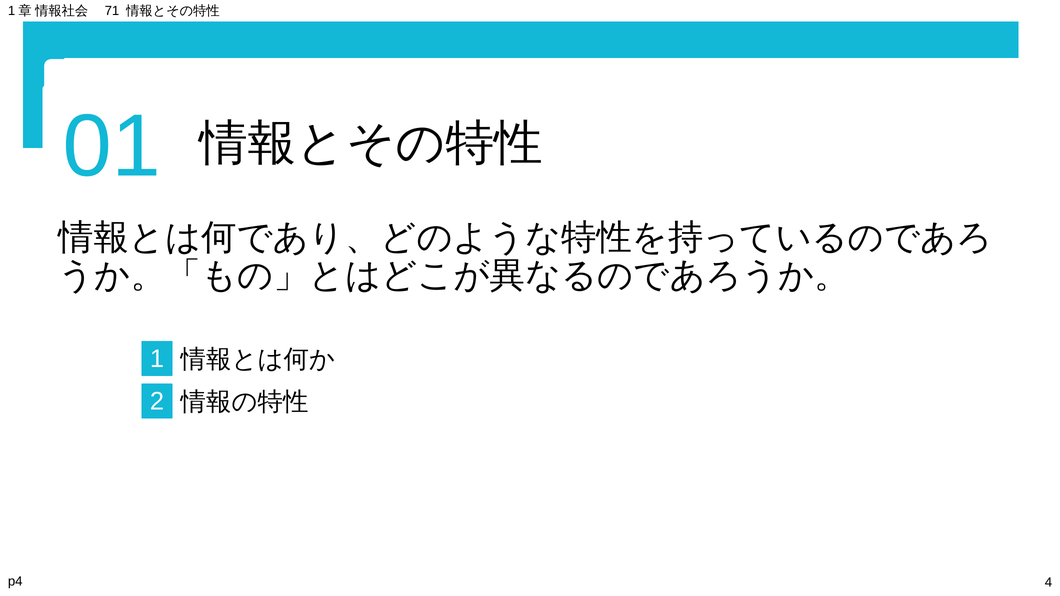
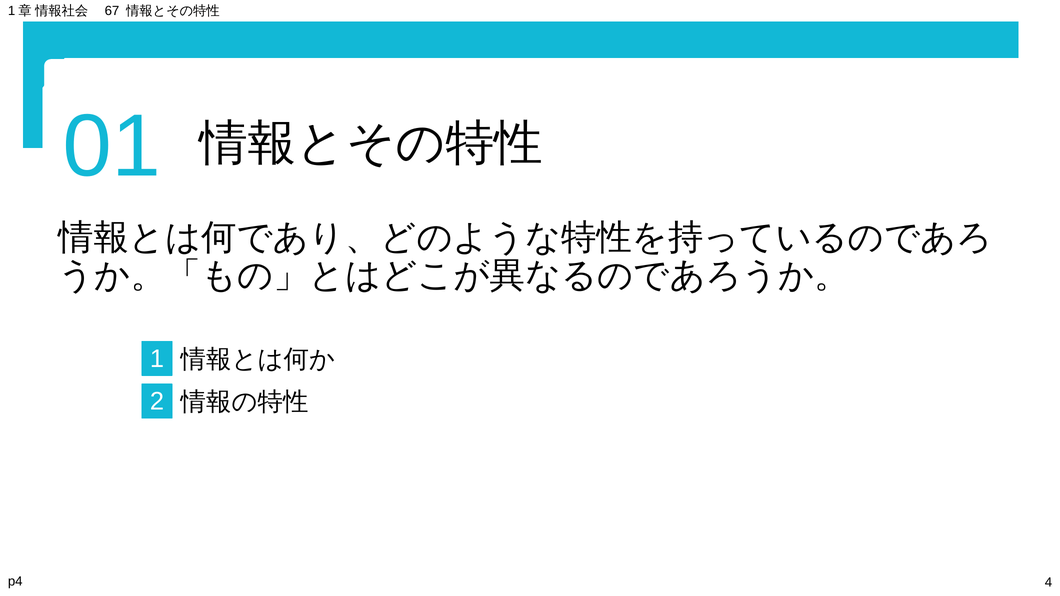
71: 71 -> 67 (112, 11)
